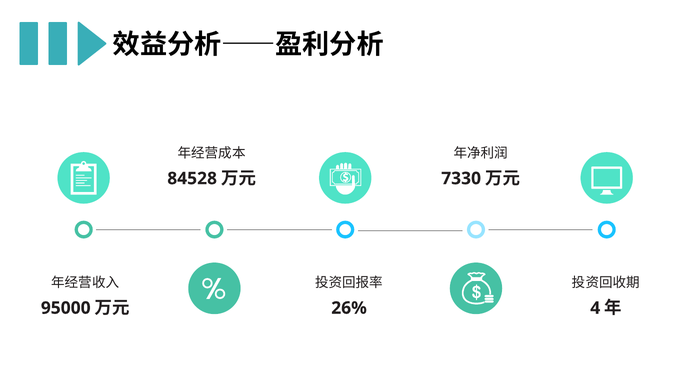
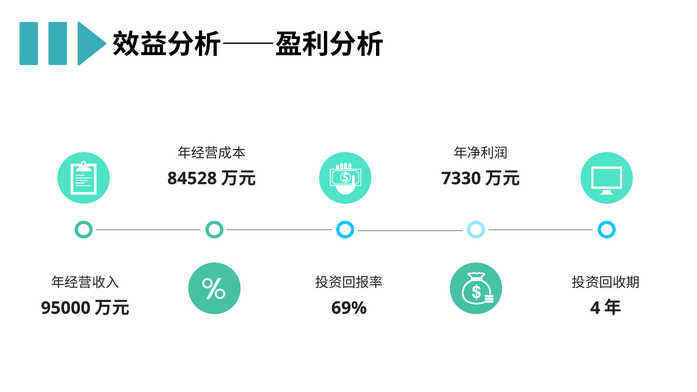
26%: 26% -> 69% (349, 308)
